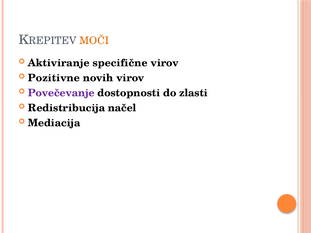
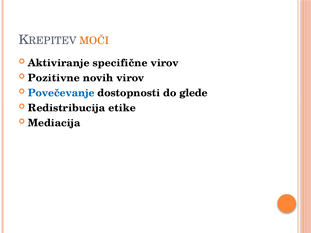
Povečevanje colour: purple -> blue (61, 93)
zlasti: zlasti -> glede (193, 93)
načel: načel -> etike (122, 108)
